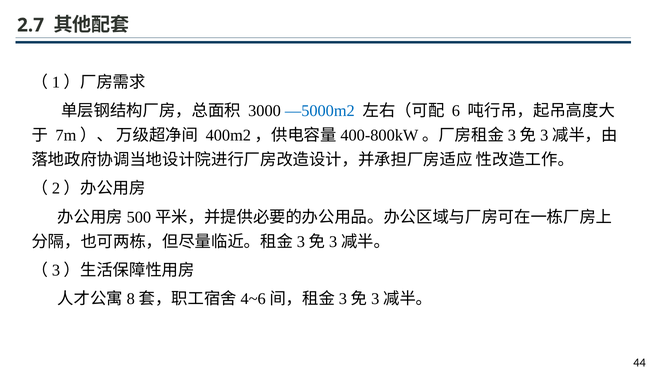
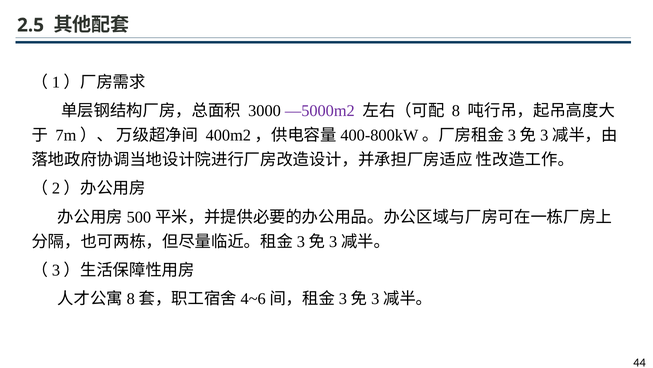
2.7: 2.7 -> 2.5 (31, 25)
—5000m2 colour: blue -> purple (320, 111)
6: 6 -> 8 (456, 111)
